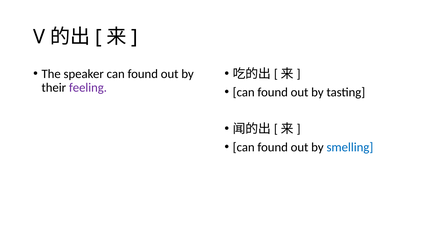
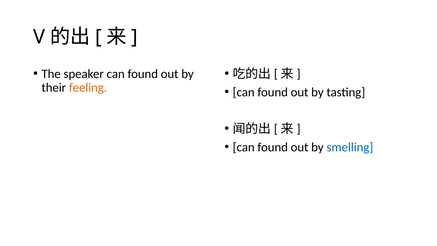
feeling colour: purple -> orange (88, 88)
